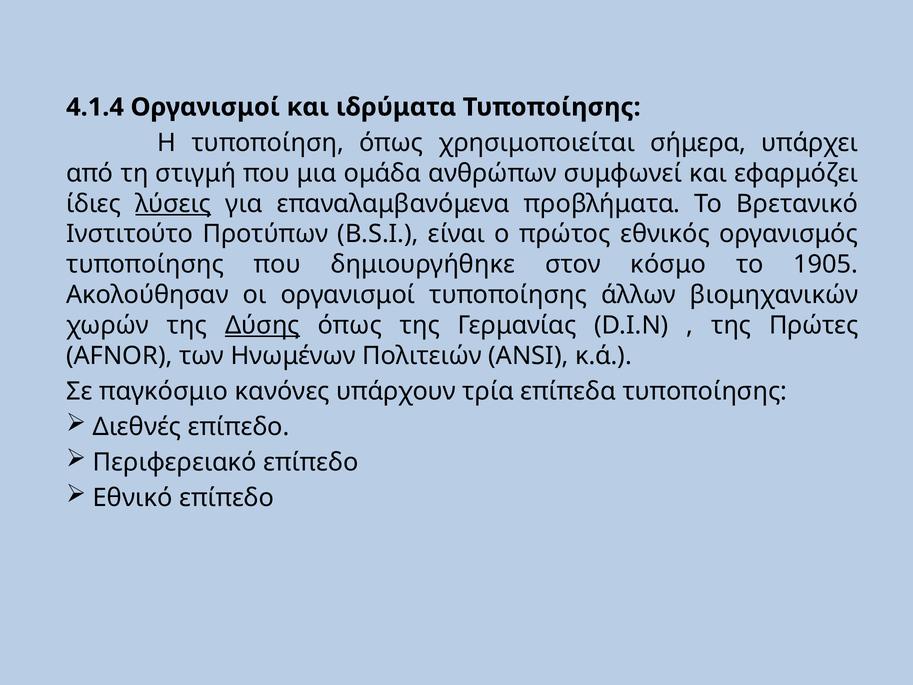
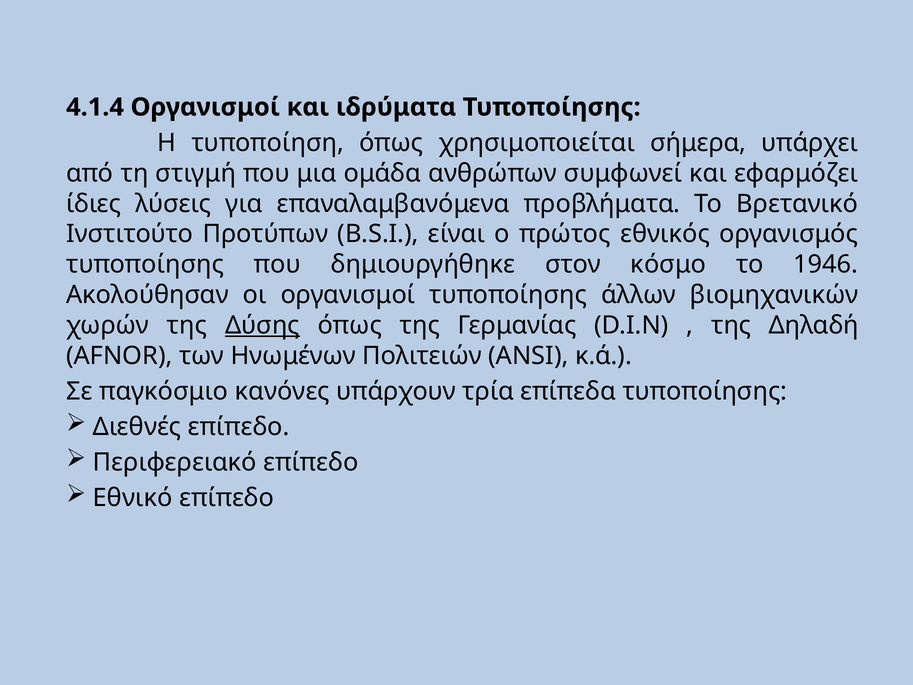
λύσεις underline: present -> none (173, 204)
1905: 1905 -> 1946 (826, 264)
Πρώτες: Πρώτες -> Δηλαδή (814, 325)
